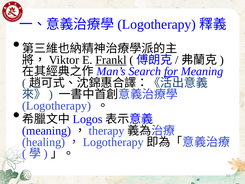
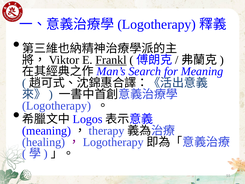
for underline: present -> none (171, 71)
